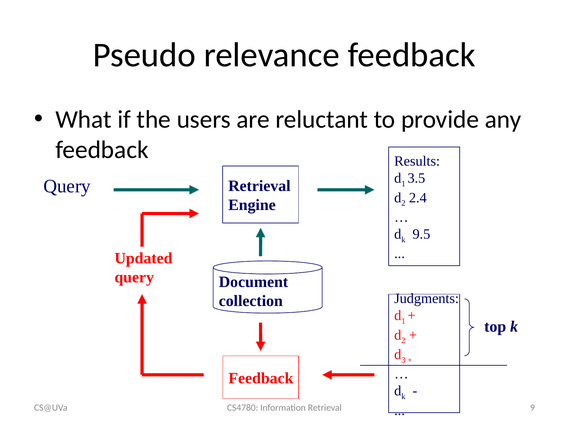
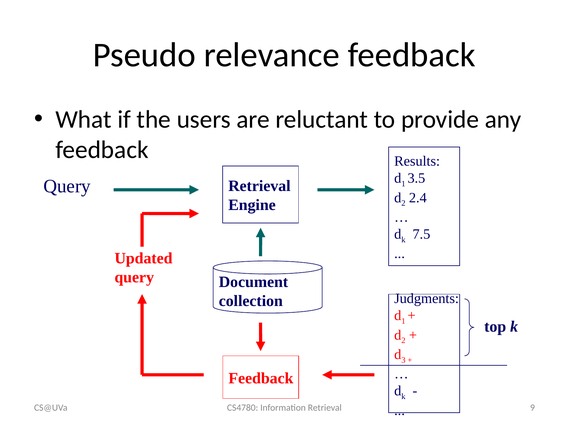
9.5: 9.5 -> 7.5 (421, 234)
